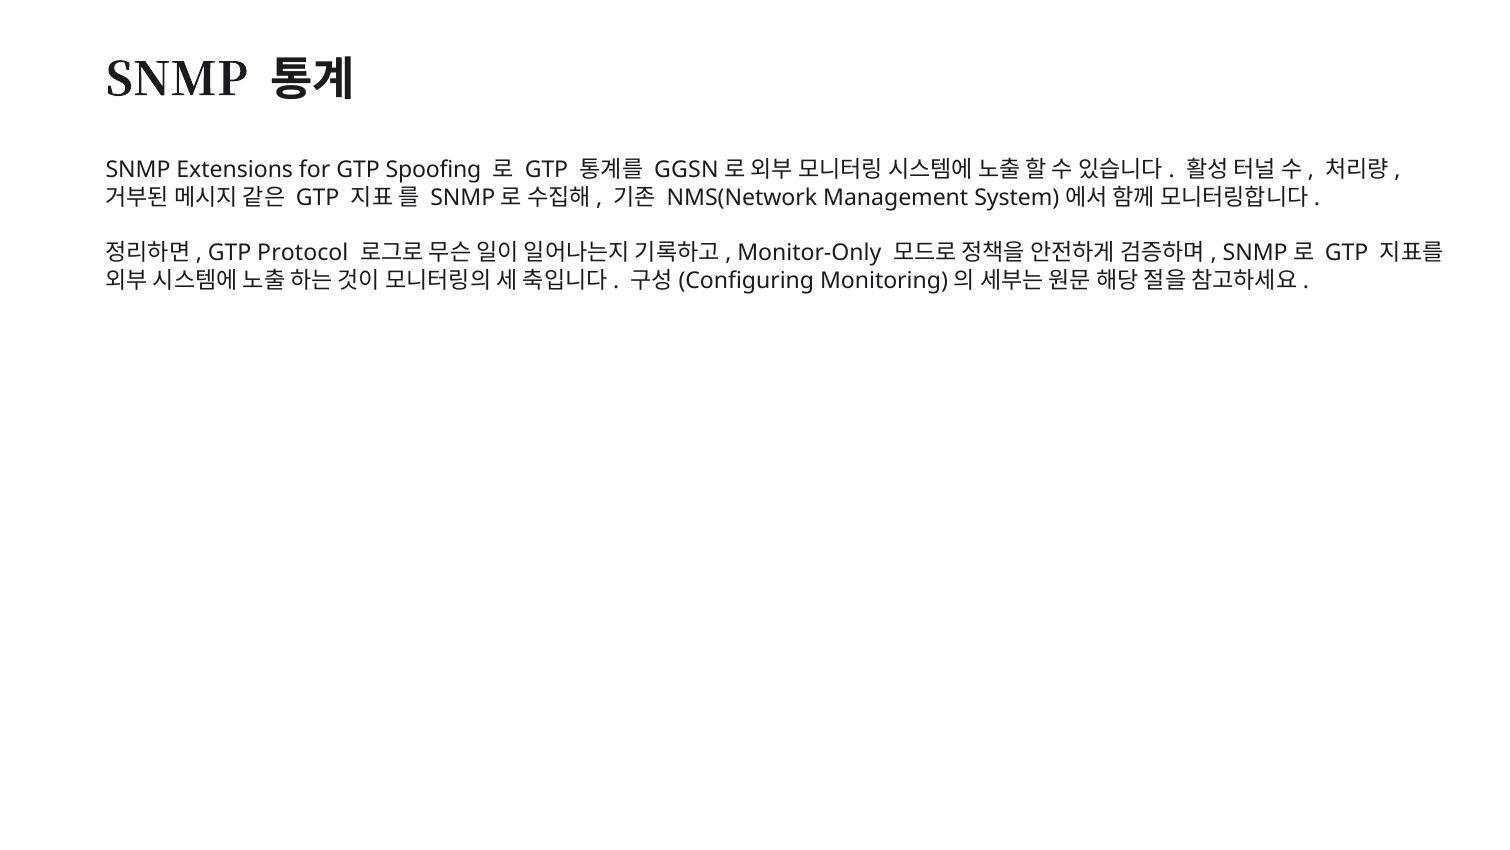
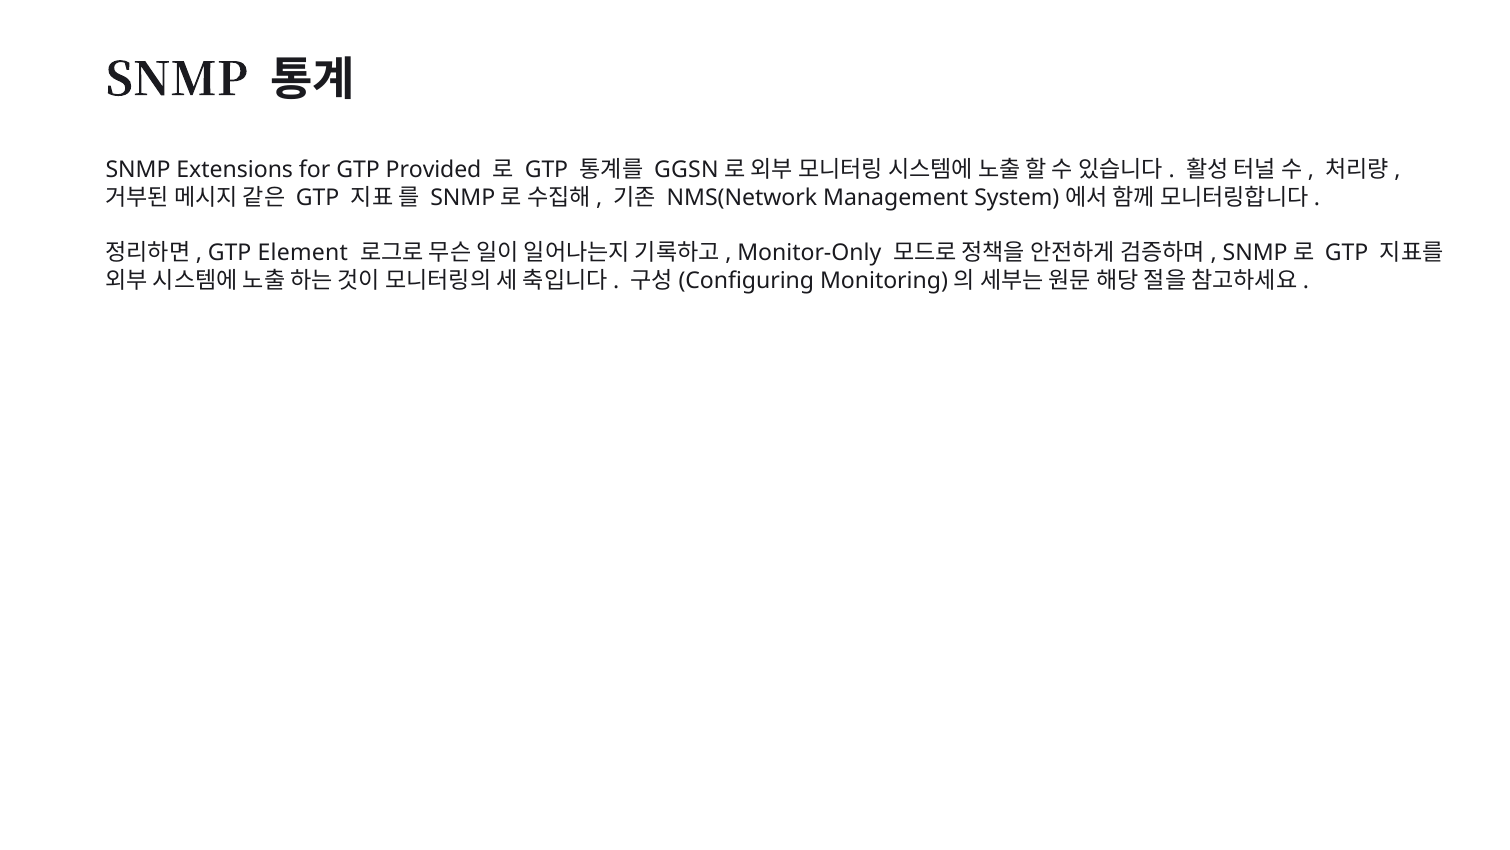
Spoofing: Spoofing -> Provided (434, 170)
Protocol: Protocol -> Element (303, 253)
